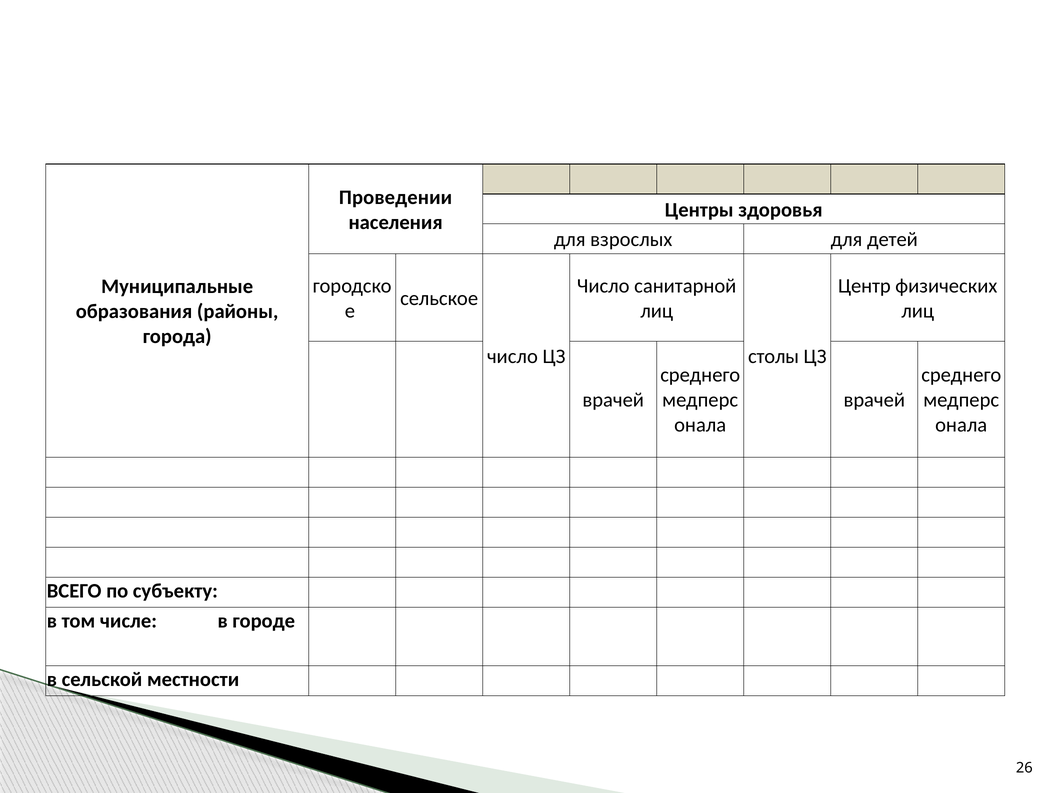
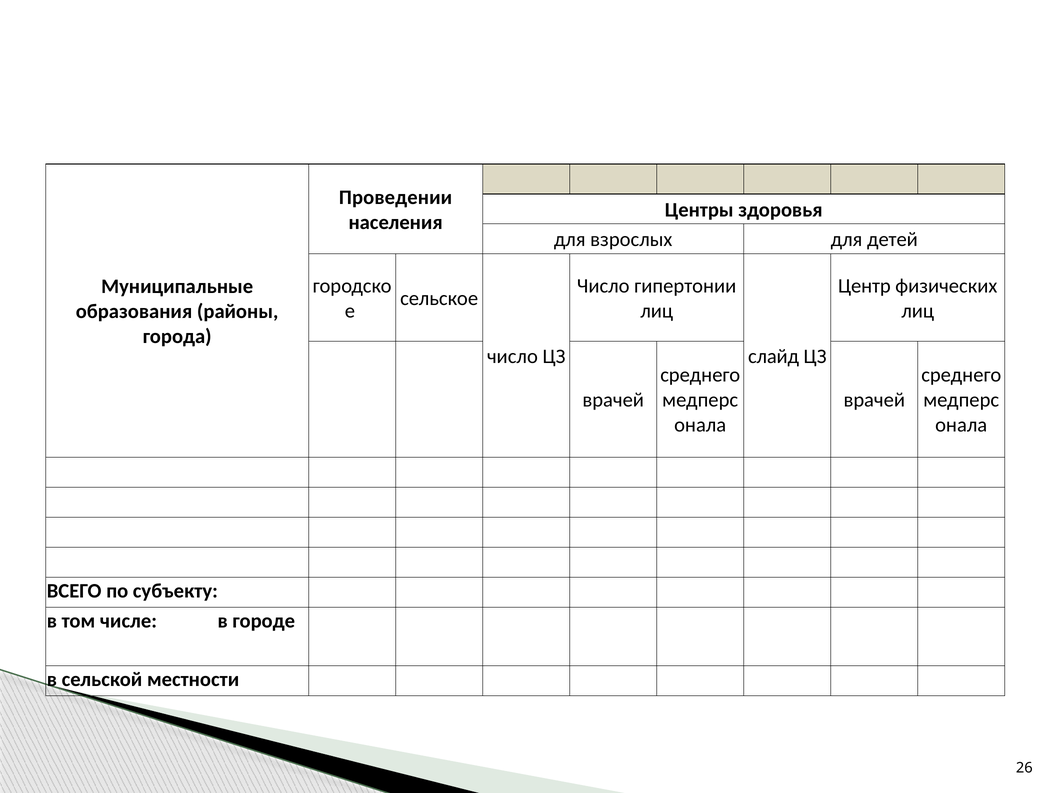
санитарной: санитарной -> гипертонии (685, 286)
столы: столы -> слайд (774, 357)
